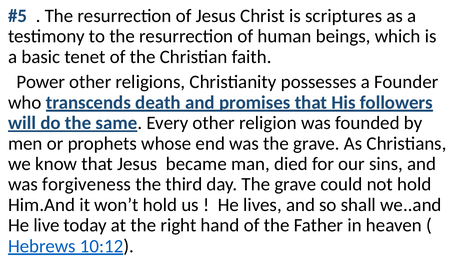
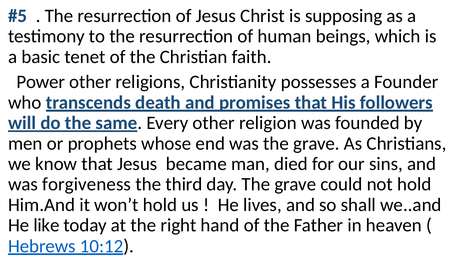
scriptures: scriptures -> supposing (344, 16)
live: live -> like (46, 225)
